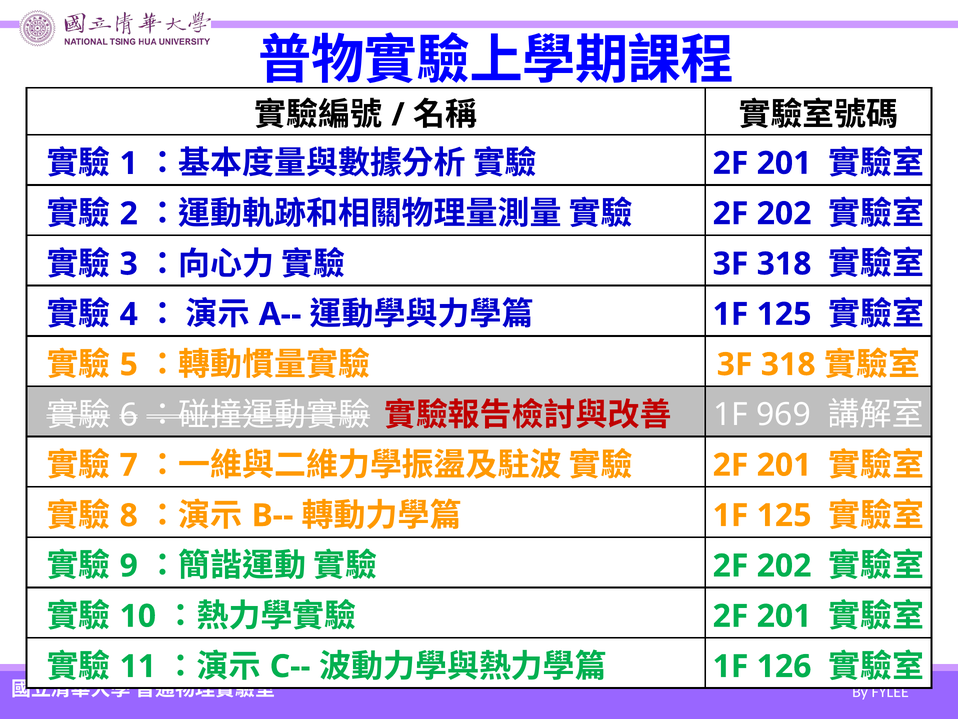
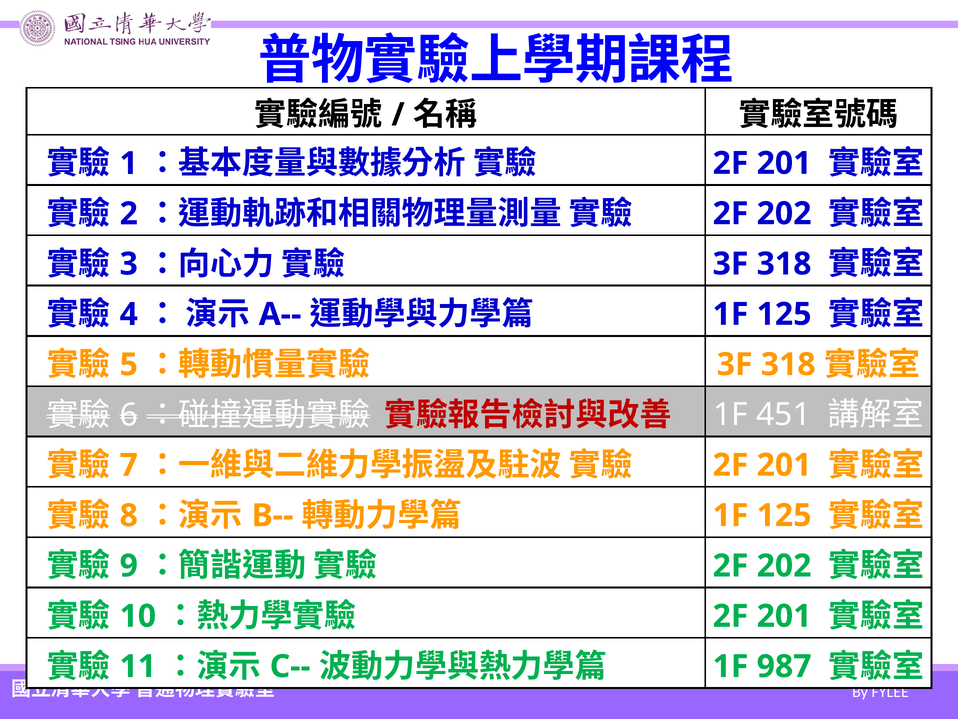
969: 969 -> 451 (784, 415)
126: 126 -> 987 (784, 666)
